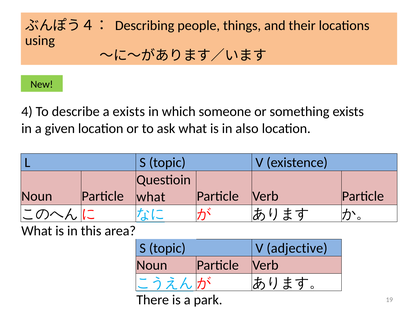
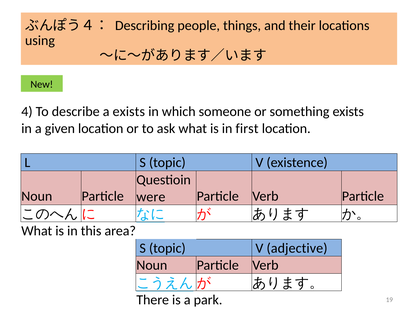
also: also -> first (247, 129)
what: what -> were (151, 197)
